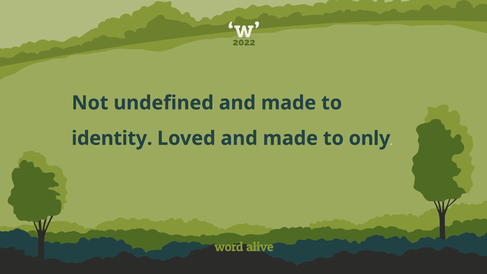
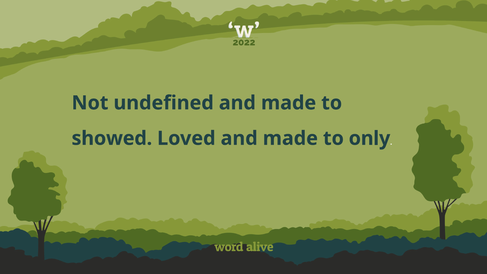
identity: identity -> showed (112, 138)
